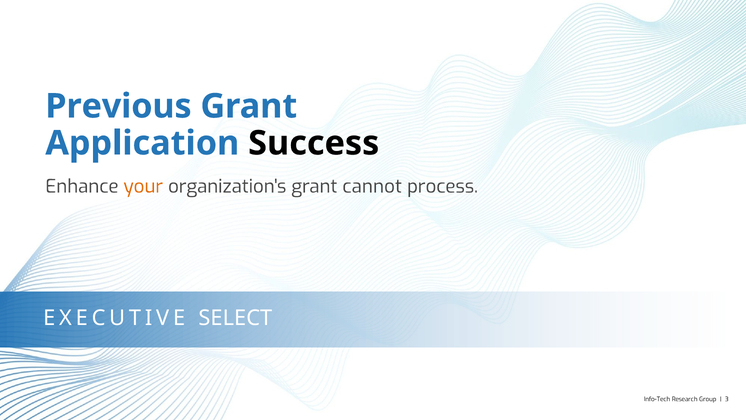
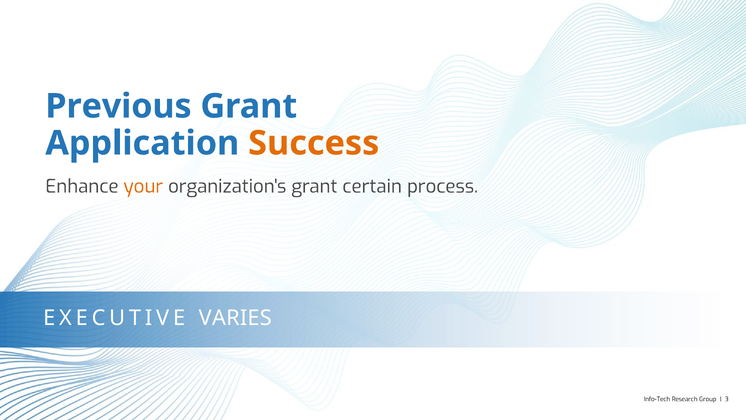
Success colour: black -> orange (314, 143)
cannot: cannot -> certain (372, 186)
SELECT: SELECT -> VARIES (235, 318)
